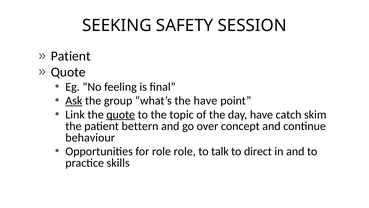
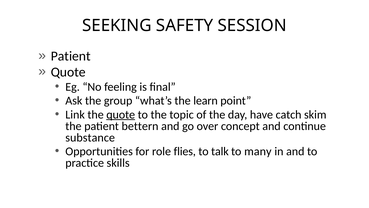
Ask underline: present -> none (74, 100)
the have: have -> learn (206, 100)
behaviour: behaviour -> substance (90, 137)
role role: role -> flies (185, 151)
direct: direct -> many (258, 151)
